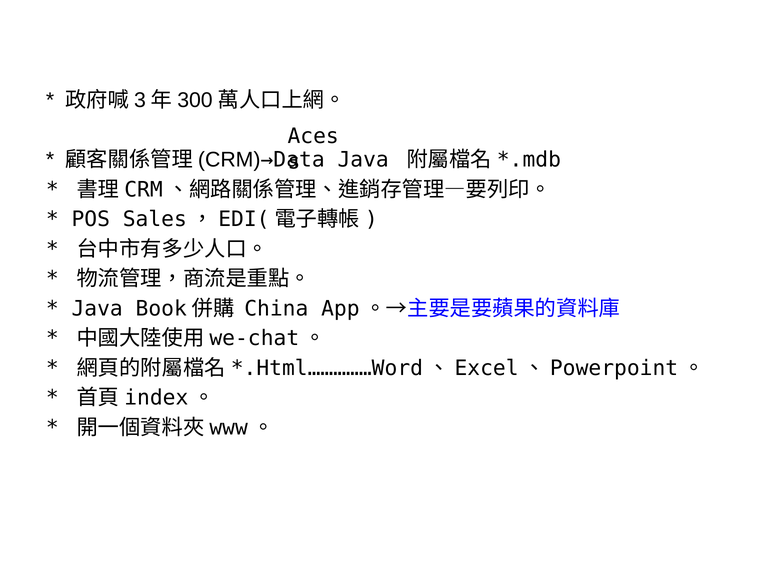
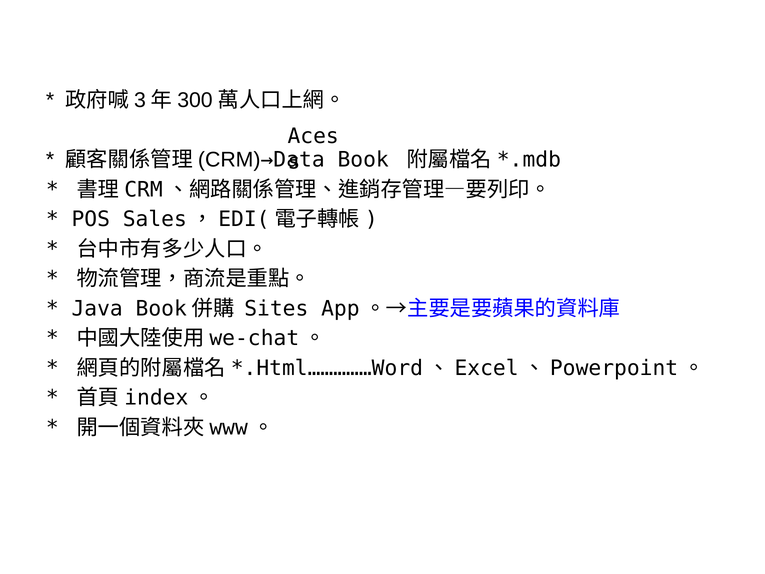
Java: Java -> Book (363, 160)
China: China -> Sites (276, 308)
